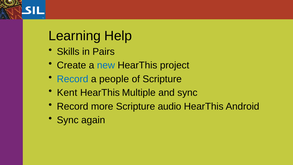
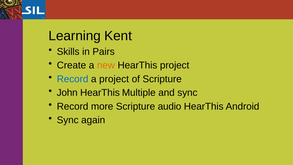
Help: Help -> Kent (118, 36)
new colour: blue -> orange (106, 65)
a people: people -> project (114, 79)
Kent: Kent -> John (67, 93)
